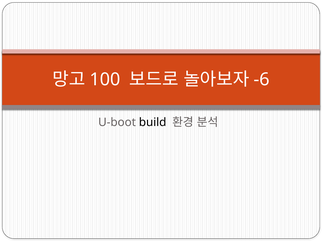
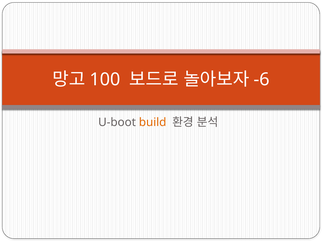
build colour: black -> orange (153, 122)
